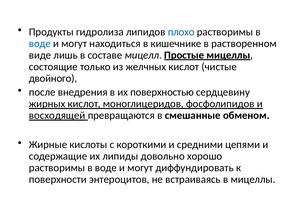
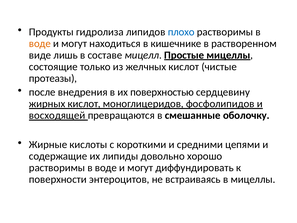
воде colour: blue -> orange (40, 43)
двойного: двойного -> протеазы (53, 78)
обменом: обменом -> оболочку (246, 115)
